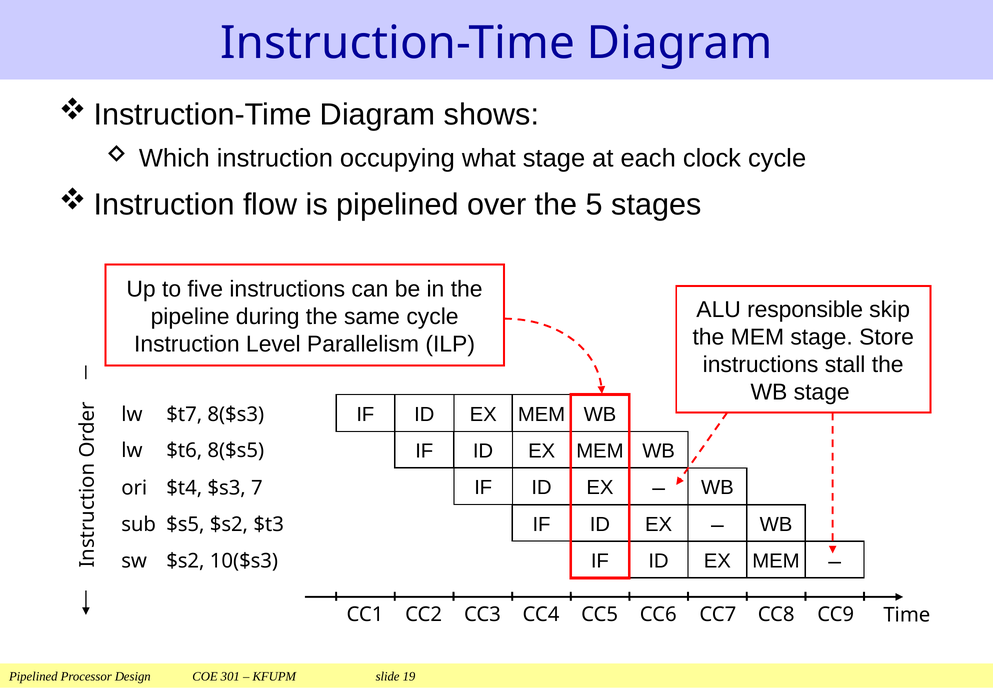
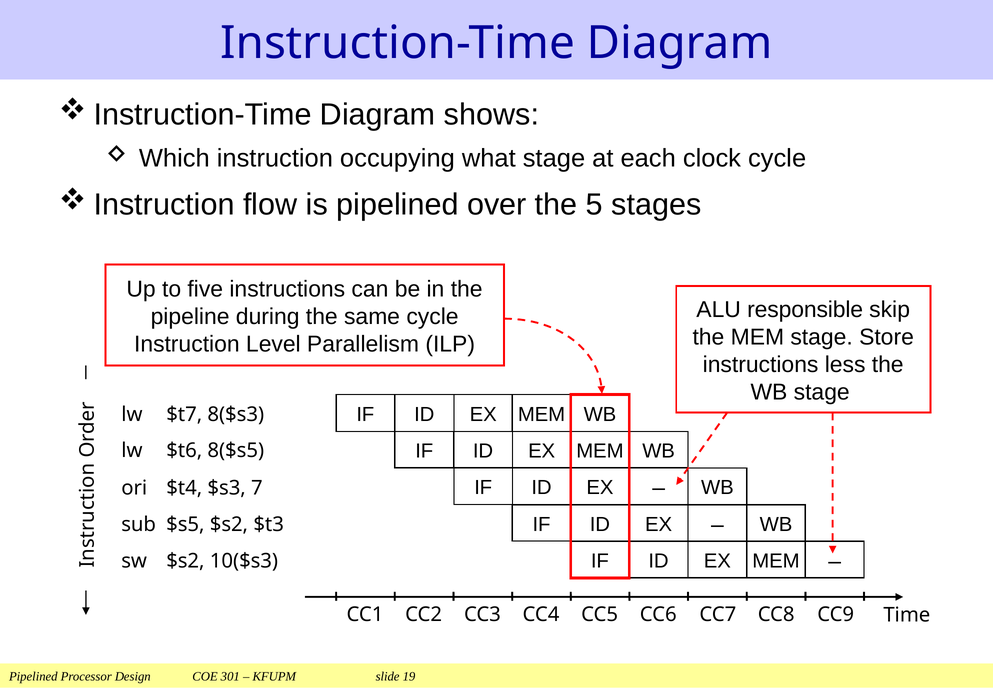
stall: stall -> less (845, 364)
